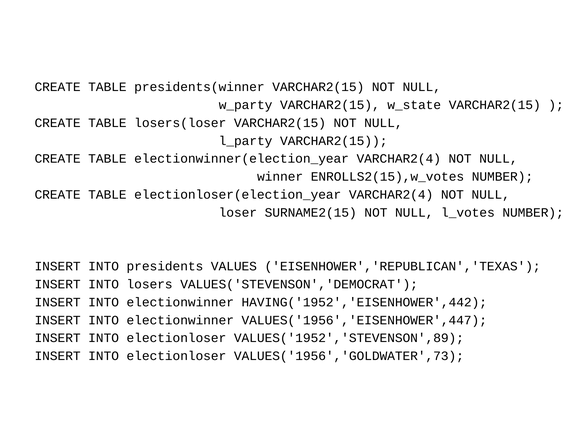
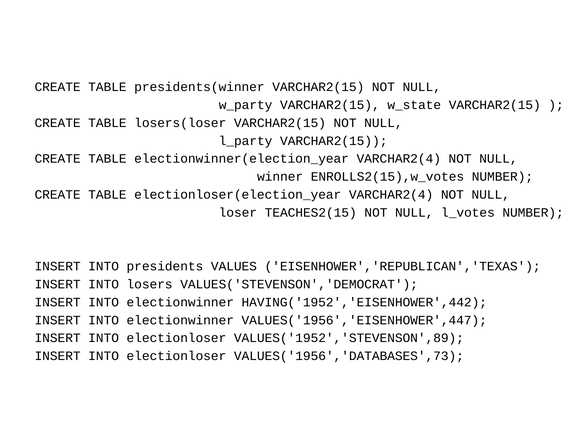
SURNAME2(15: SURNAME2(15 -> TEACHES2(15 (311, 212)
VALUES('1956','GOLDWATER',73: VALUES('1956','GOLDWATER',73 -> VALUES('1956','DATABASES',73 (349, 356)
